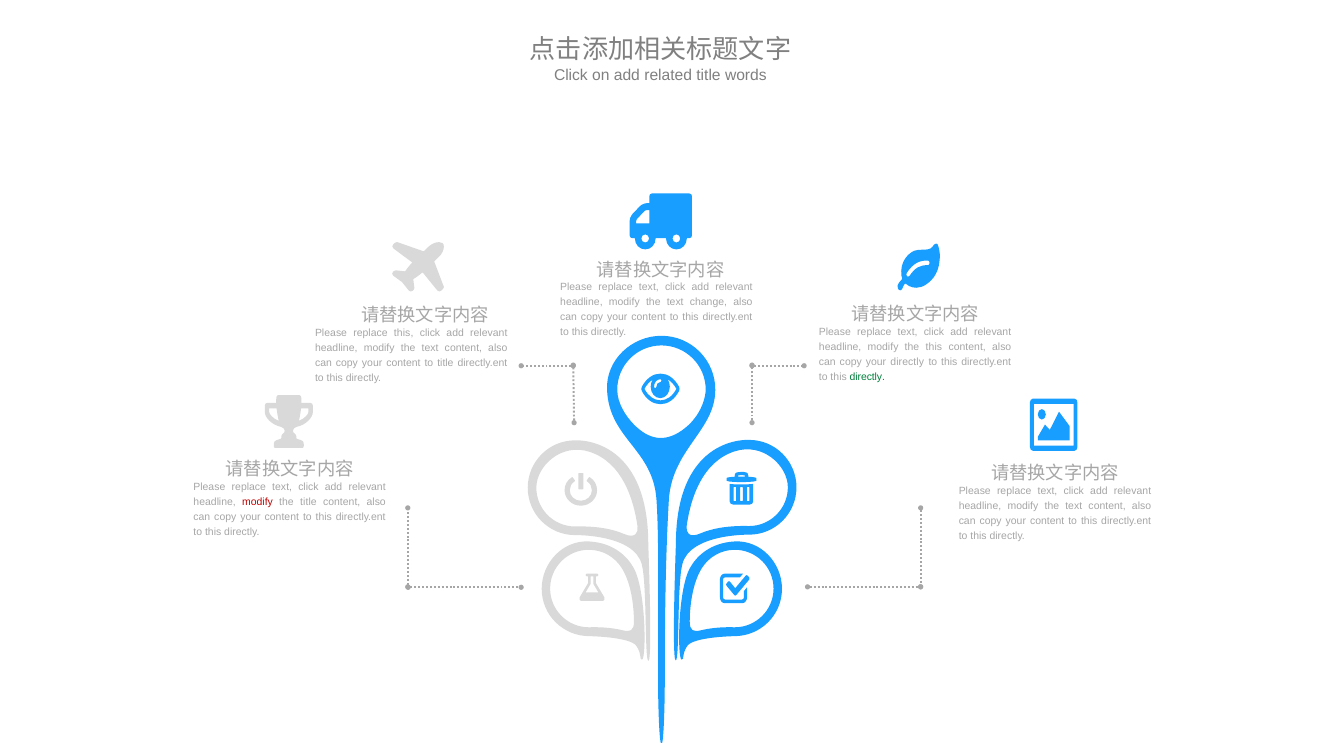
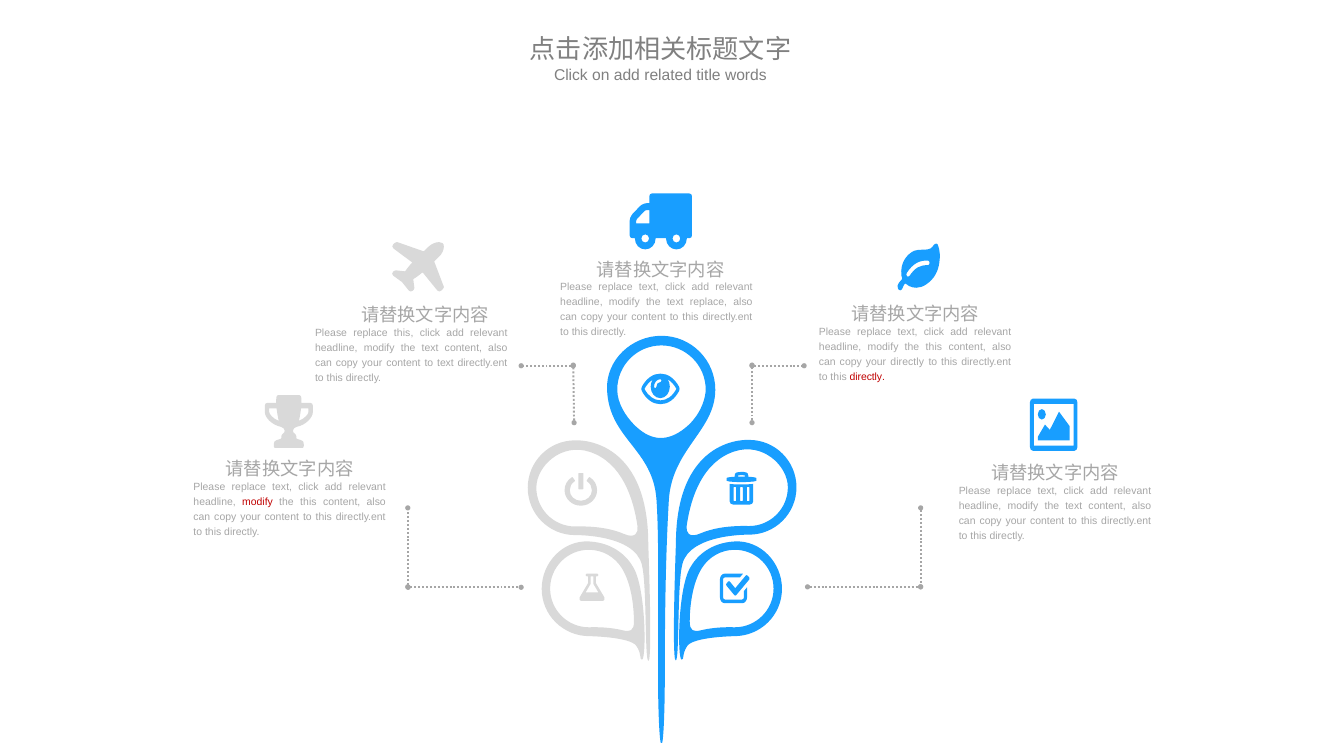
text change: change -> replace (708, 302)
to title: title -> text (445, 363)
directly colour: green -> red (867, 377)
title: title -> this (308, 502)
